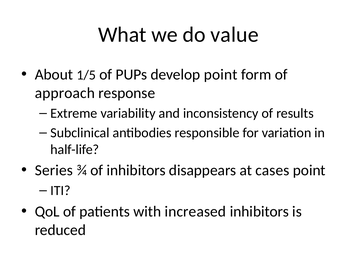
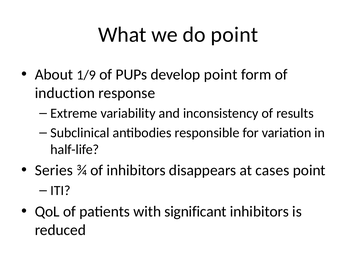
do value: value -> point (234, 35)
1/5: 1/5 -> 1/9 (86, 75)
approach: approach -> induction (65, 93)
increased: increased -> significant (196, 211)
